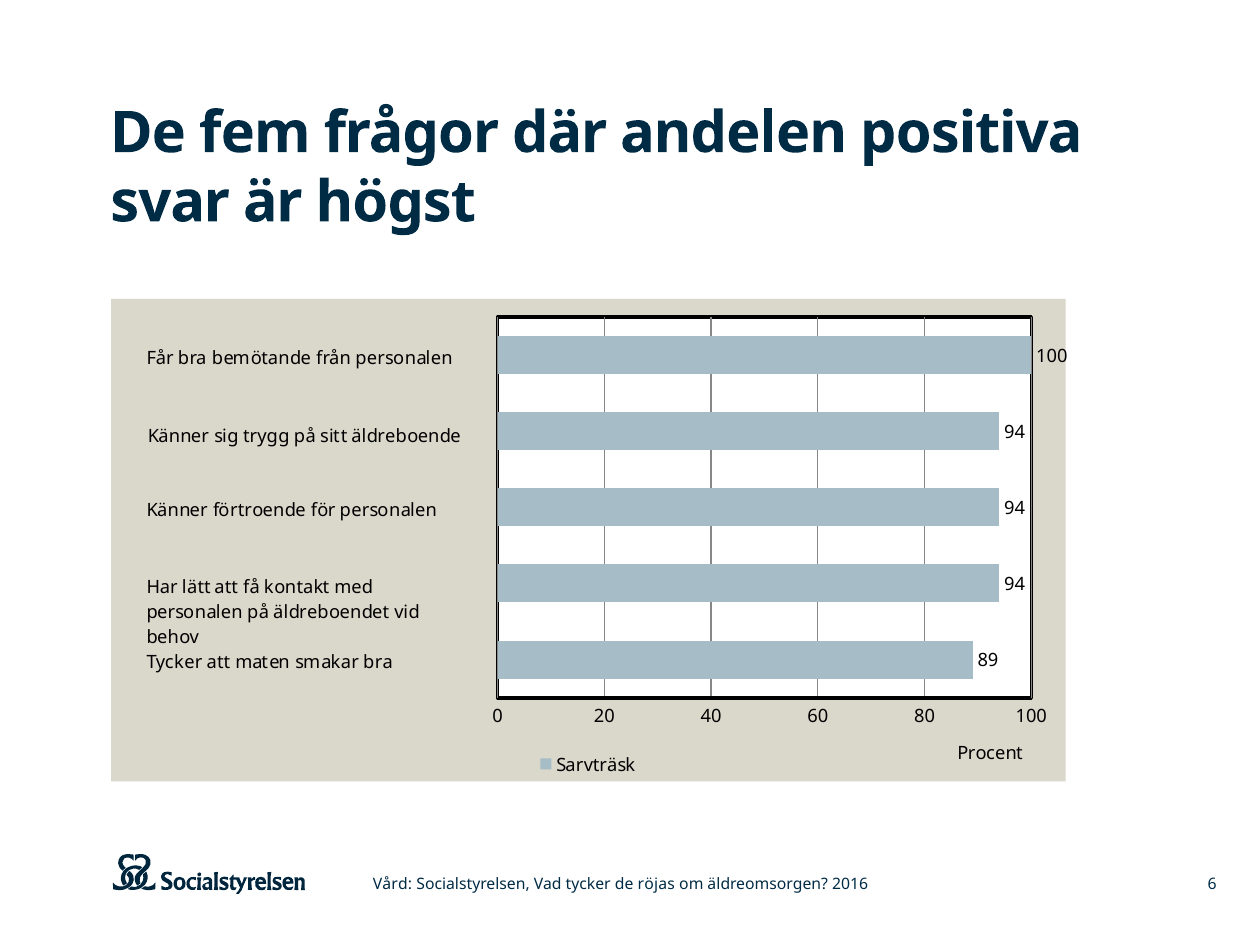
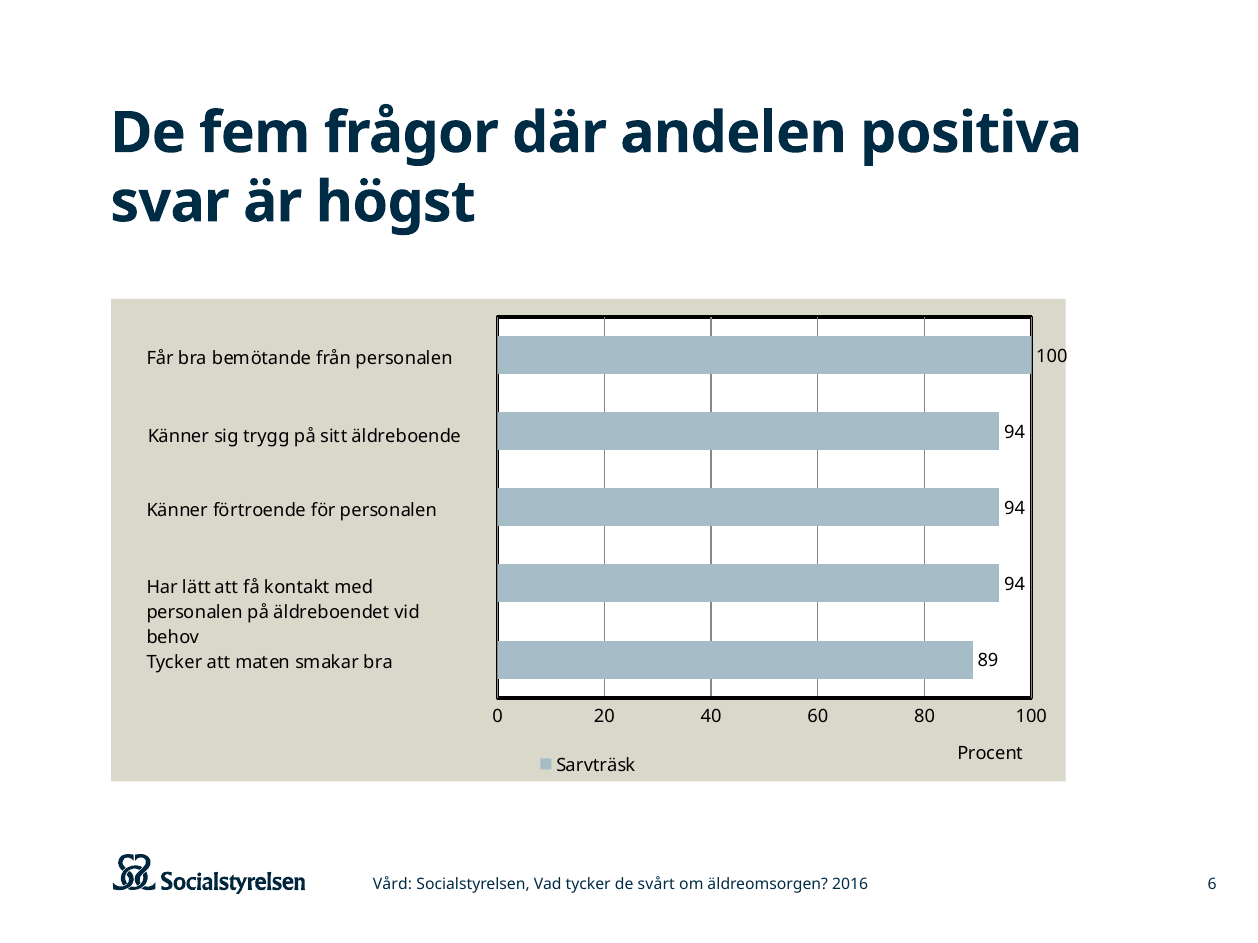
röjas: röjas -> svårt (656, 884)
